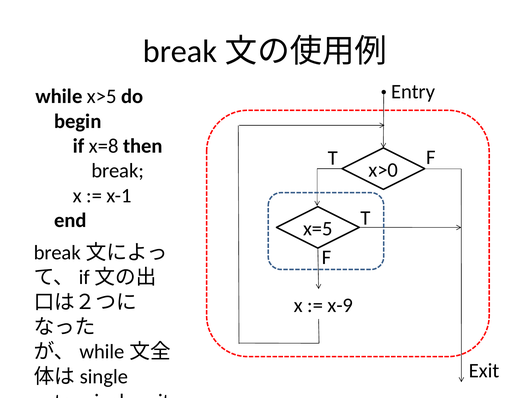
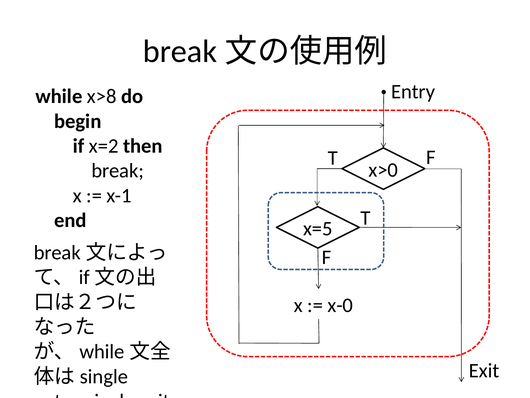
x>5: x>5 -> x>8 (102, 96)
x=8: x=8 -> x=2 (104, 146)
x-9: x-9 -> x-0 (340, 305)
